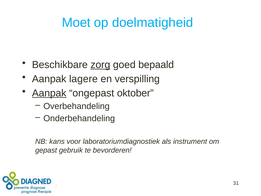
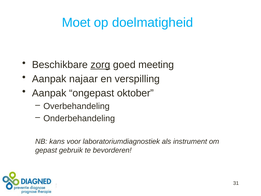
bepaald: bepaald -> meeting (156, 65)
lagere: lagere -> najaar (83, 79)
Aanpak underline: present -> none (49, 93)
